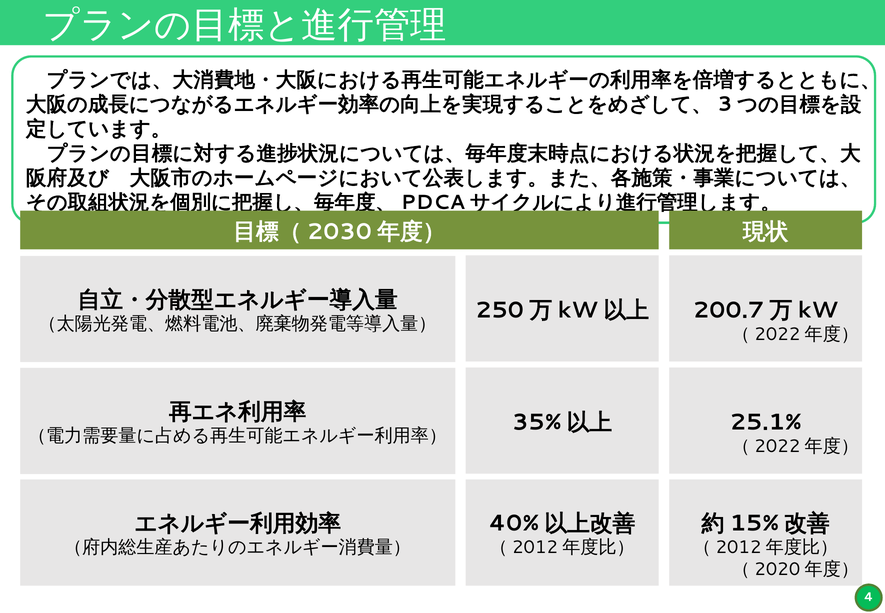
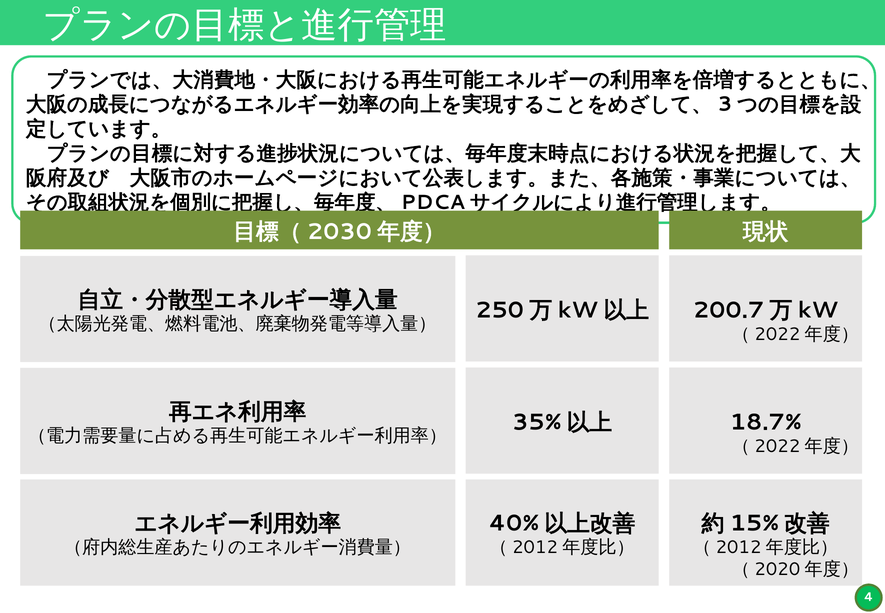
25.1%: 25.1% -> 18.7% (766, 422)
